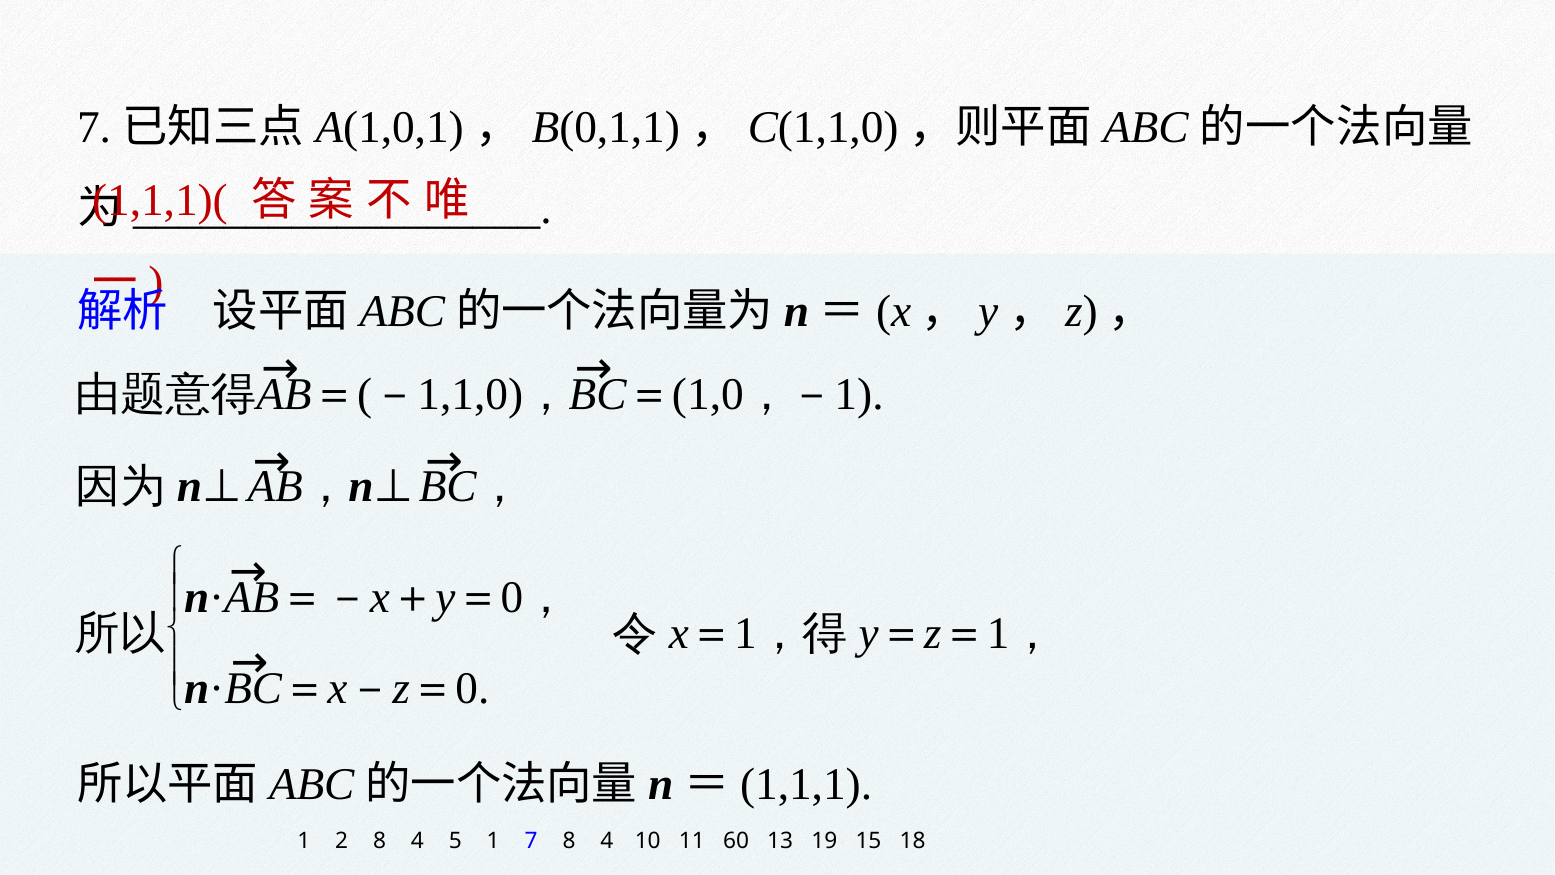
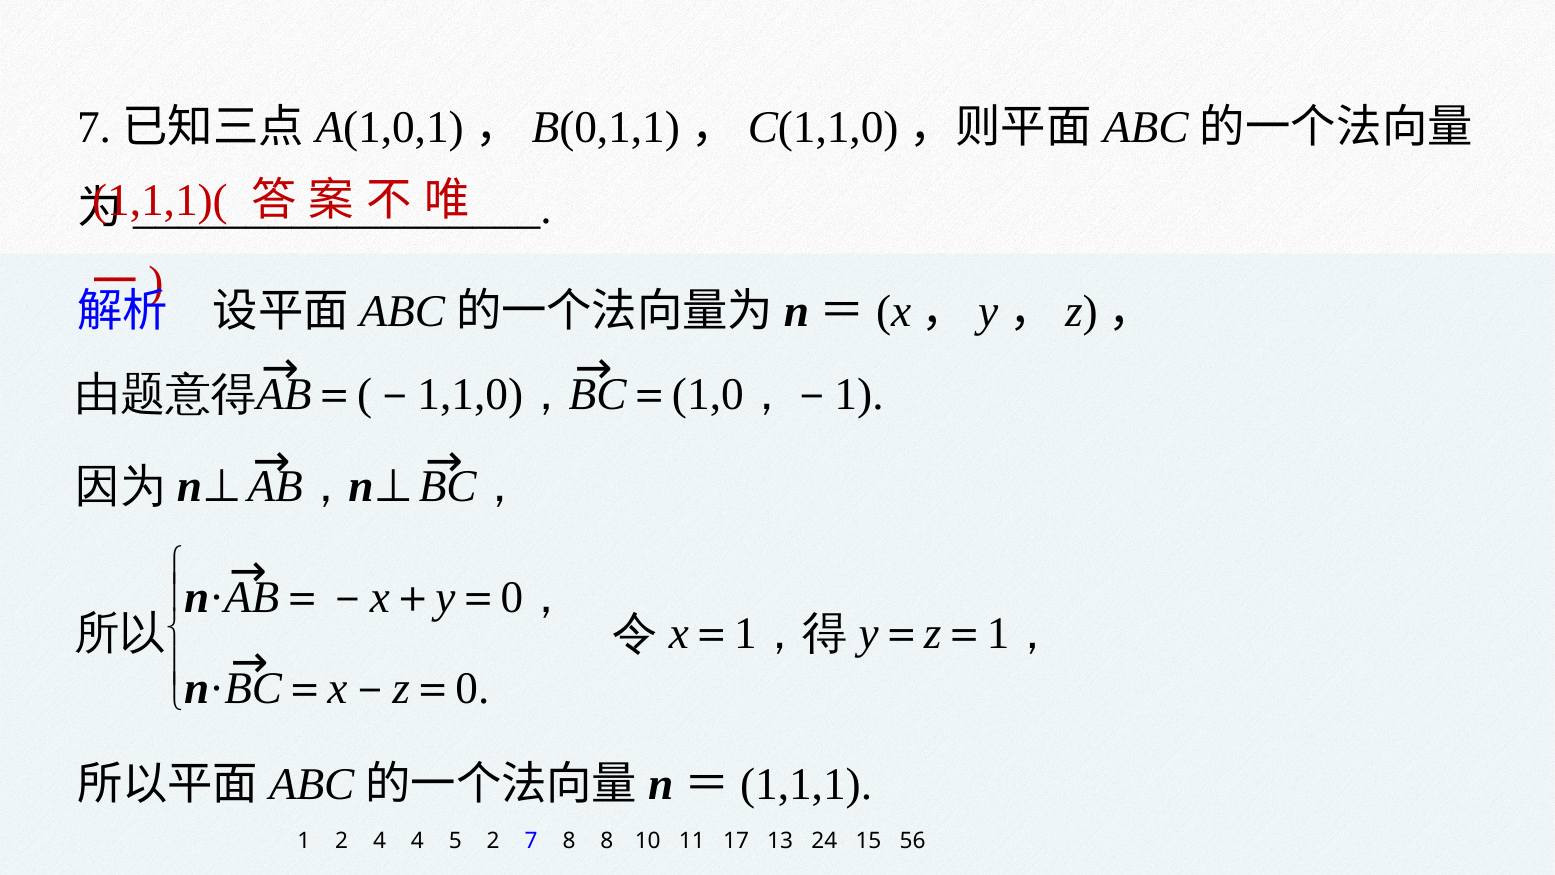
2 8: 8 -> 4 (380, 841)
5 1: 1 -> 2 (493, 841)
7 8 4: 4 -> 8 (607, 841)
60: 60 -> 17 (736, 841)
19: 19 -> 24 (824, 841)
18: 18 -> 56 (913, 841)
